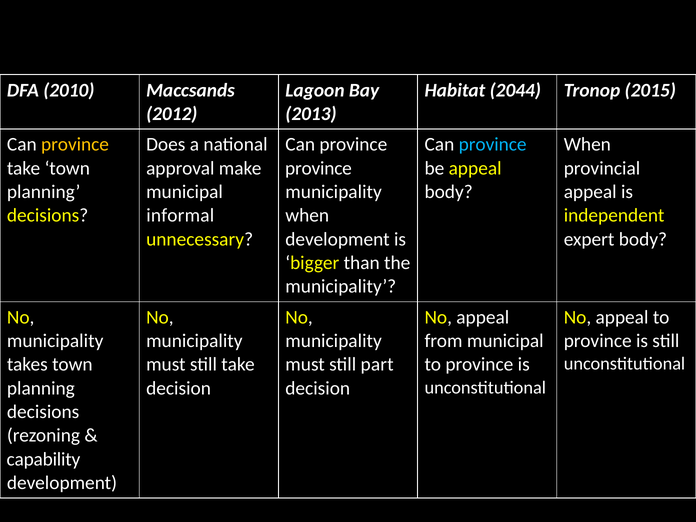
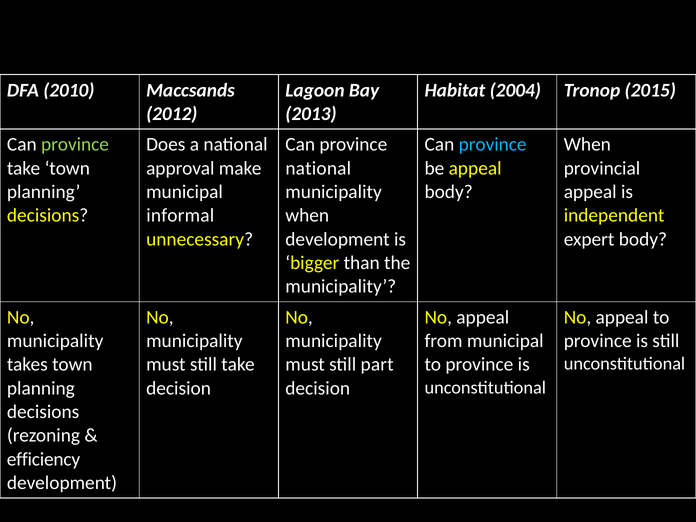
2044: 2044 -> 2004 (515, 90)
province colour: yellow -> light green (75, 145)
province: province -> national (318, 168)
capability: capability -> efficiency (43, 459)
